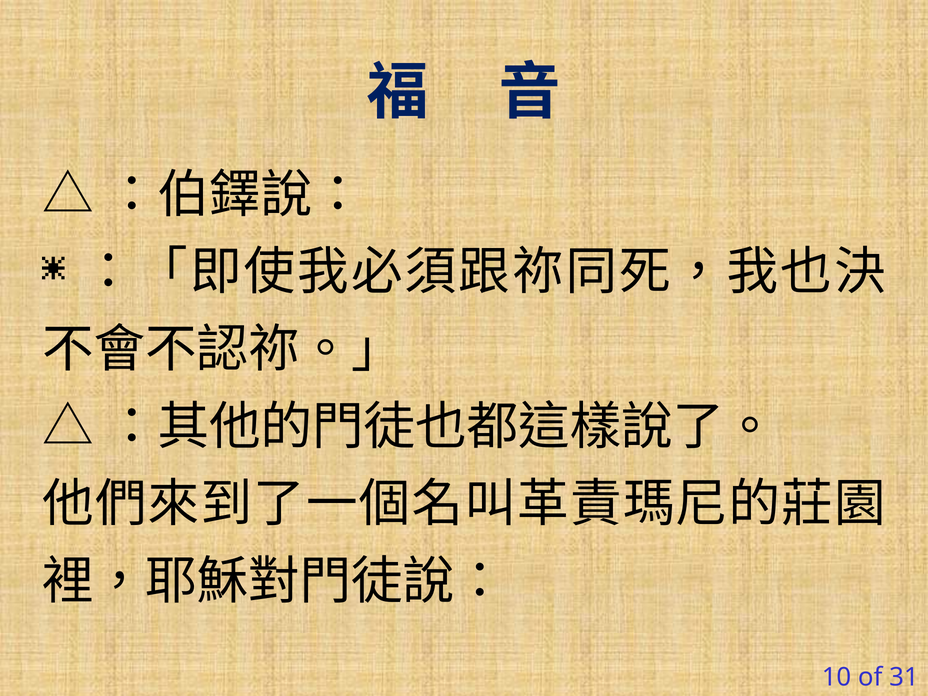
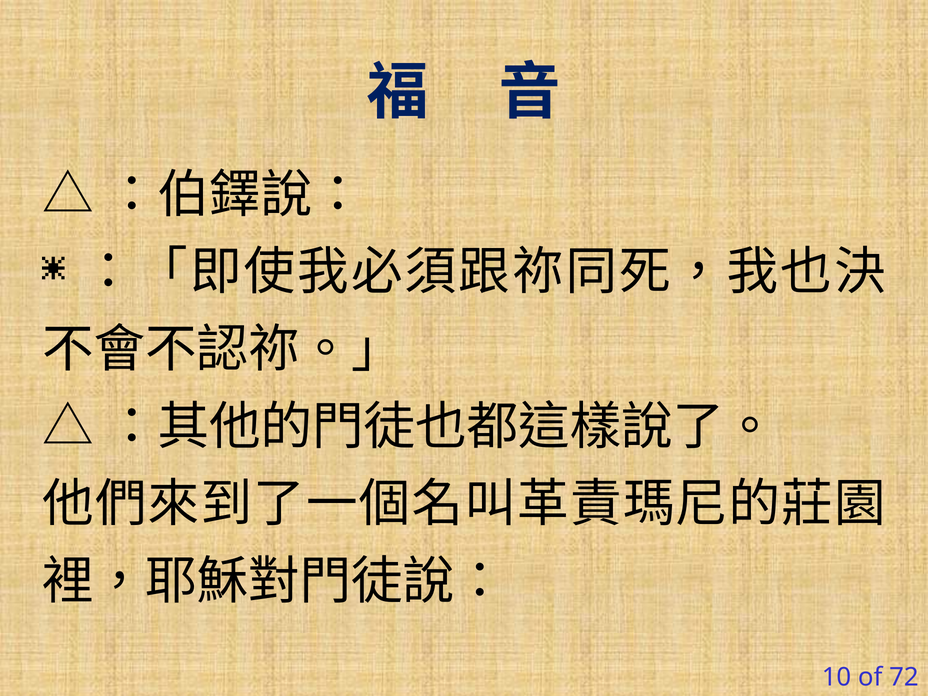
31: 31 -> 72 (904, 677)
